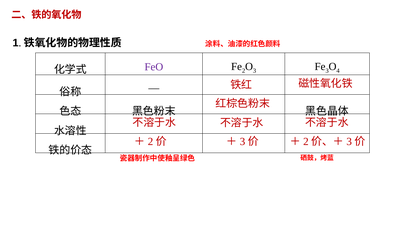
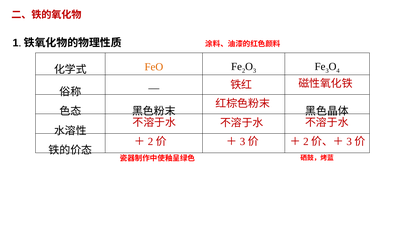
FeO colour: purple -> orange (154, 67)
